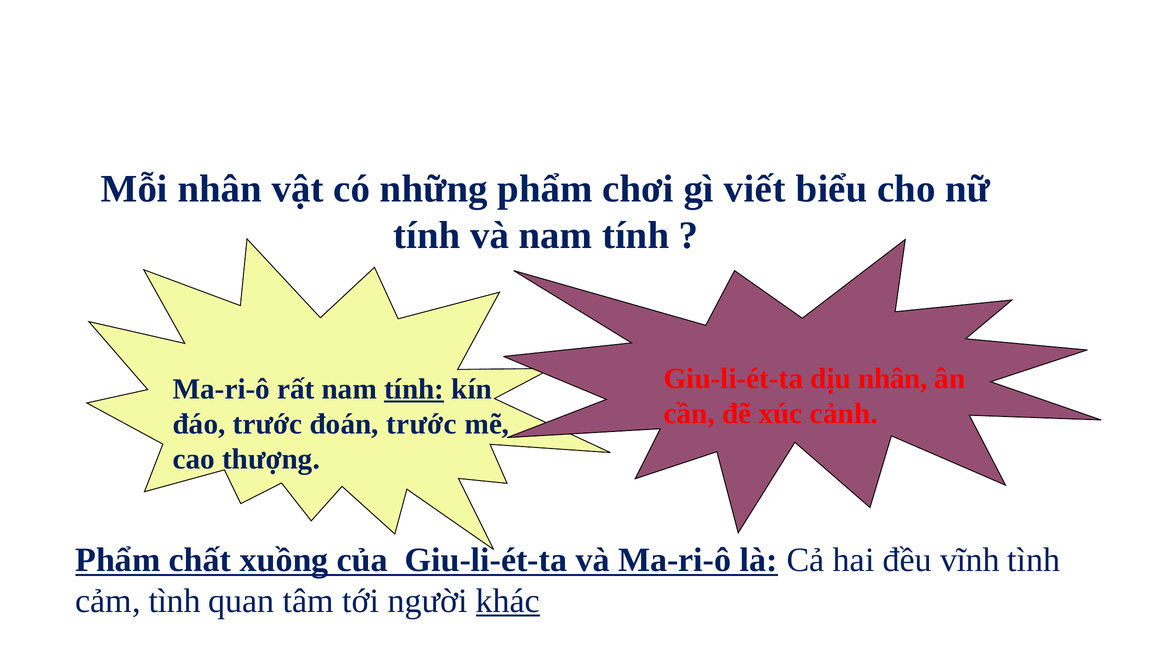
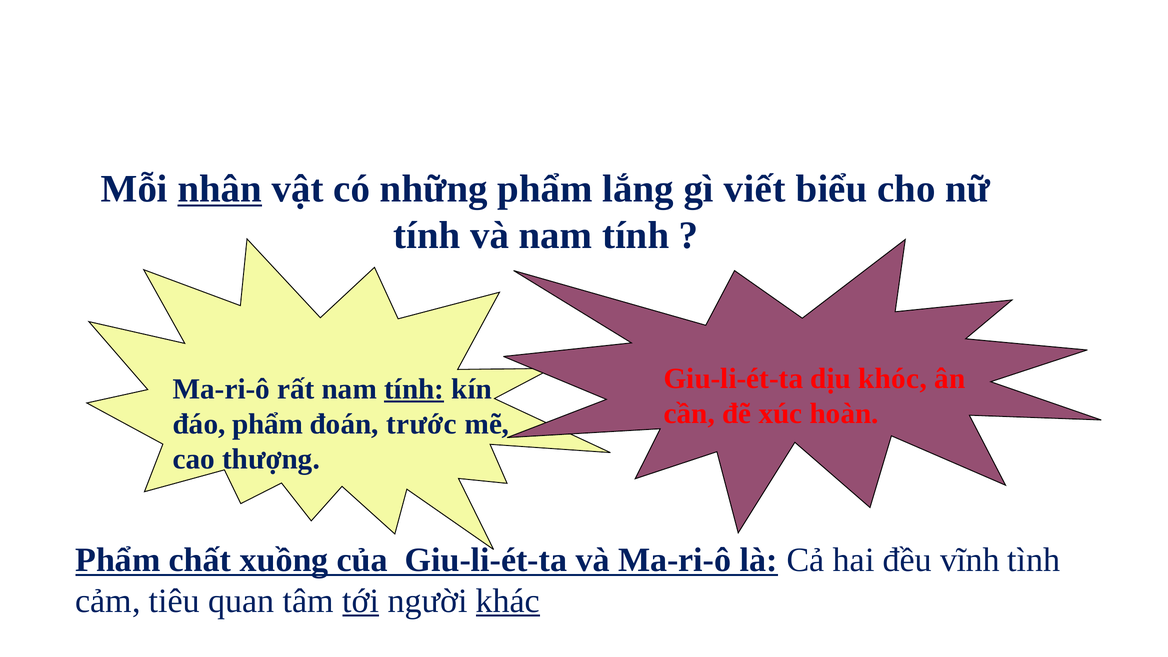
nhân underline: none -> present (220, 189)
chơi: chơi -> lắng (638, 189)
dịu nhân: nhân -> khóc (893, 379)
cảnh: cảnh -> hoàn (844, 414)
đáo trước: trước -> phẩm (268, 424)
cảm tình: tình -> tiêu (174, 601)
tới underline: none -> present (361, 601)
